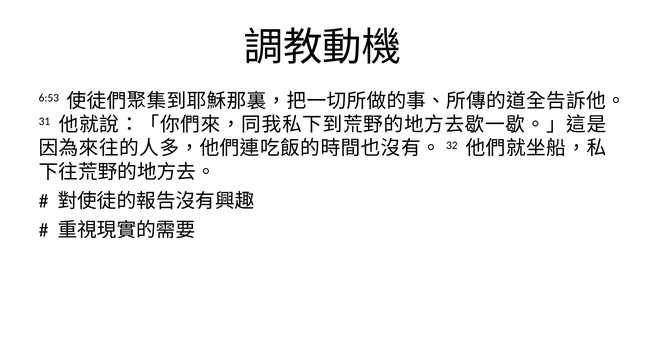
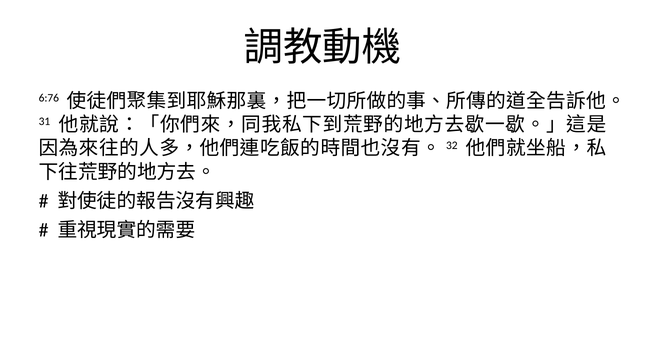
6:53: 6:53 -> 6:76 (49, 98)
